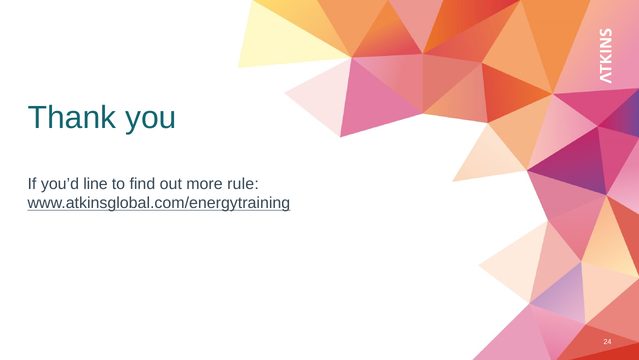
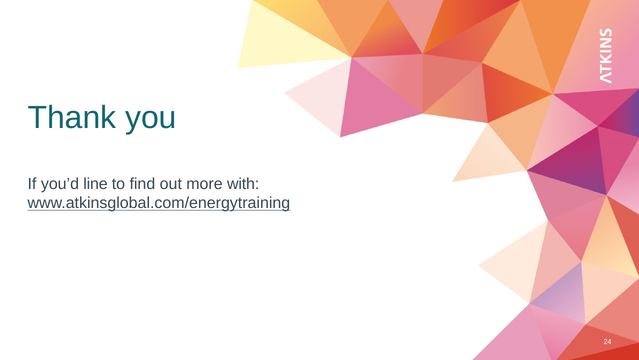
rule: rule -> with (243, 184)
